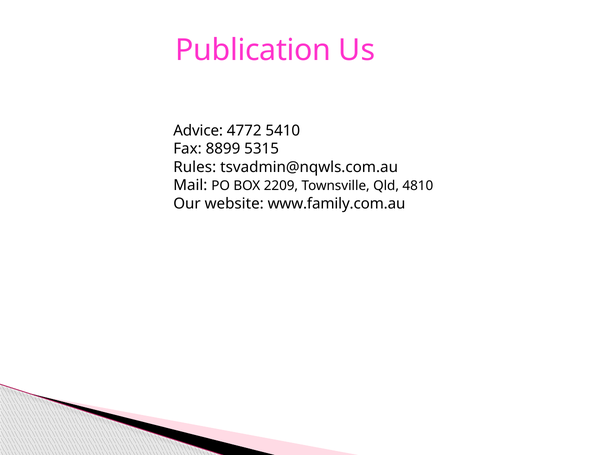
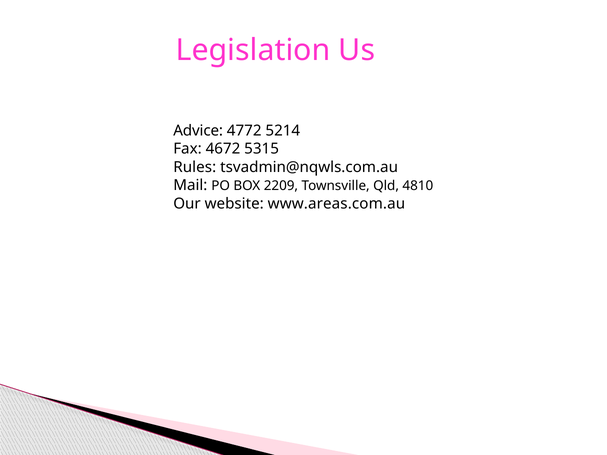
Publication: Publication -> Legislation (253, 50)
5410: 5410 -> 5214 (283, 131)
8899: 8899 -> 4672 (223, 149)
www.family.com.au: www.family.com.au -> www.areas.com.au (336, 204)
